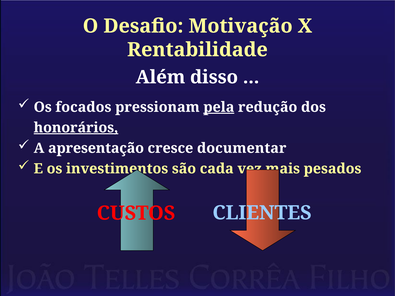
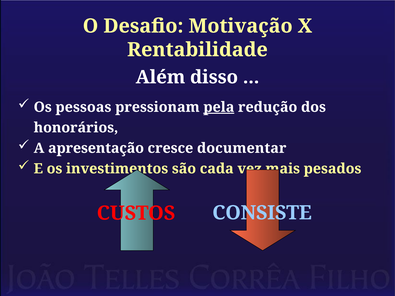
focados: focados -> pessoas (83, 107)
honorários underline: present -> none (76, 128)
CLIENTES: CLIENTES -> CONSISTE (262, 213)
